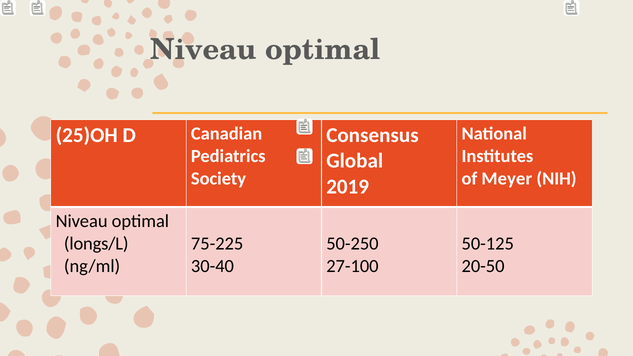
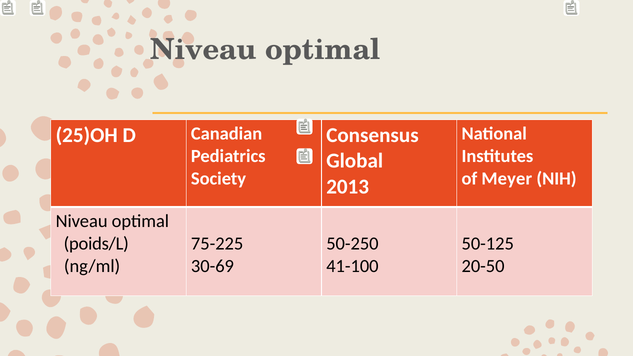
2019: 2019 -> 2013 (348, 187)
longs/L: longs/L -> poids/L (96, 244)
30-40: 30-40 -> 30-69 (212, 266)
27-100: 27-100 -> 41-100 (352, 266)
